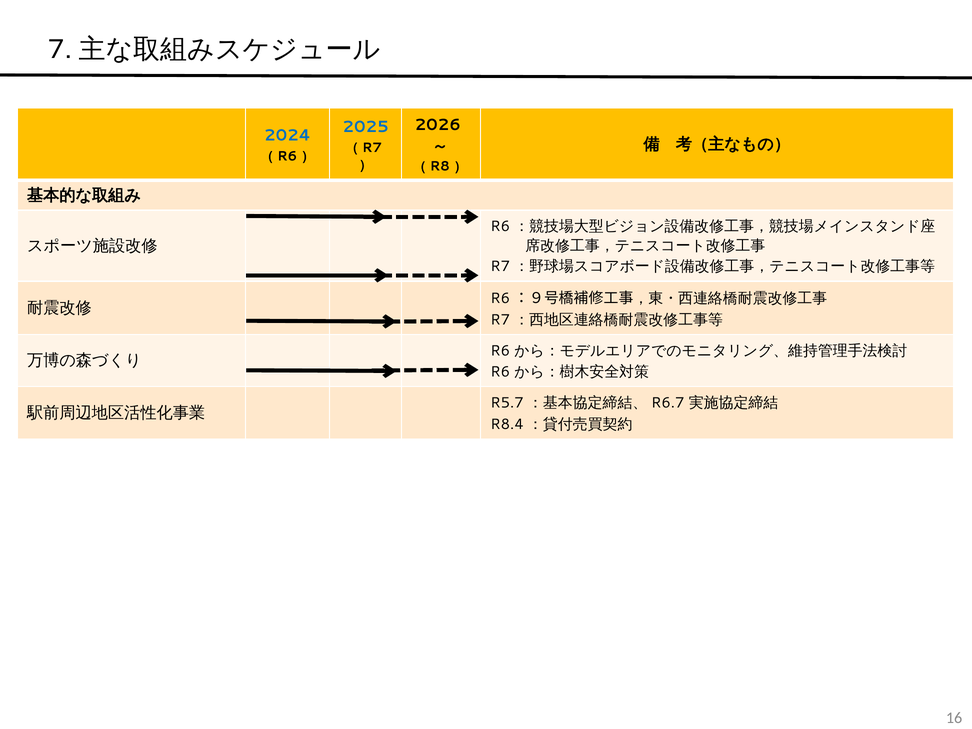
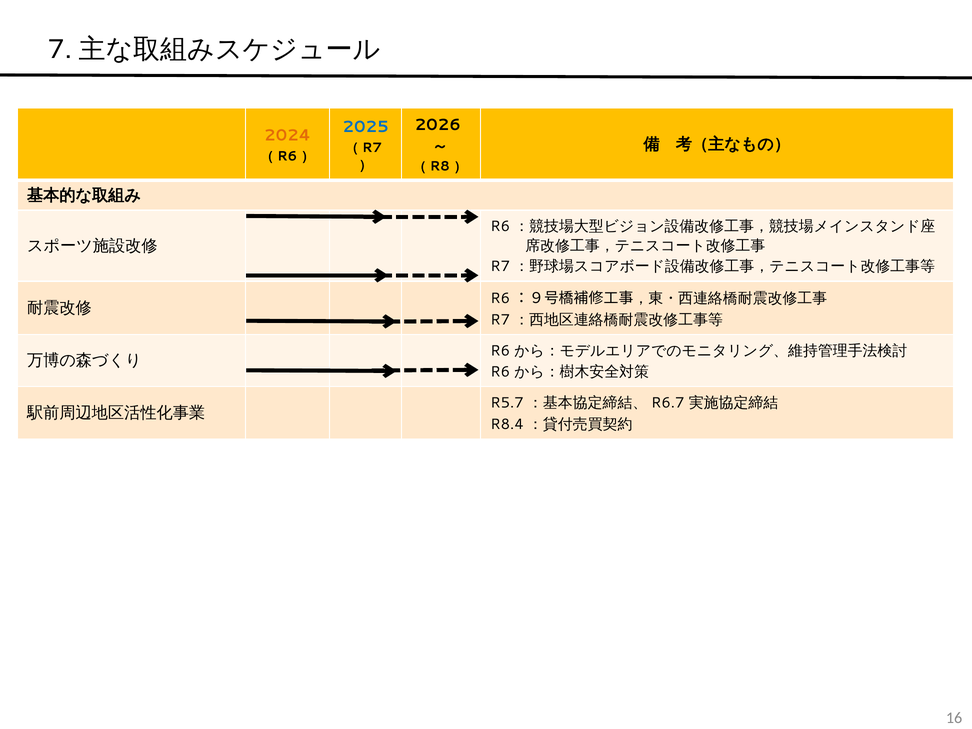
2024 colour: blue -> orange (288, 135)
